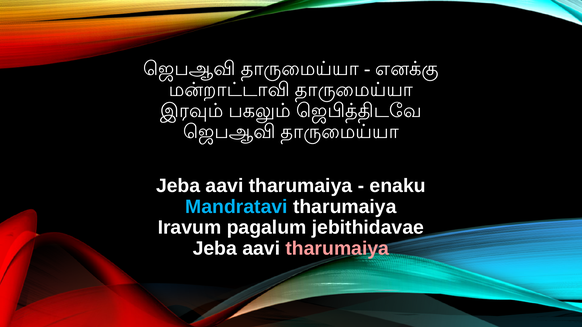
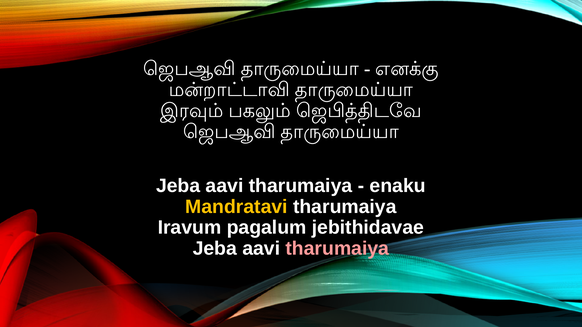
Mandratavi colour: light blue -> yellow (236, 207)
